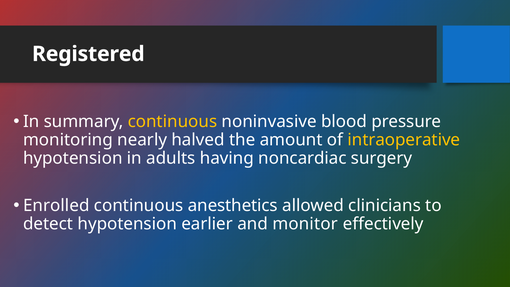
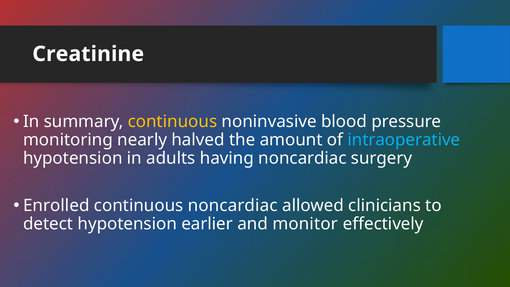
Registered: Registered -> Creatinine (88, 54)
intraoperative colour: yellow -> light blue (404, 140)
continuous anesthetics: anesthetics -> noncardiac (233, 205)
